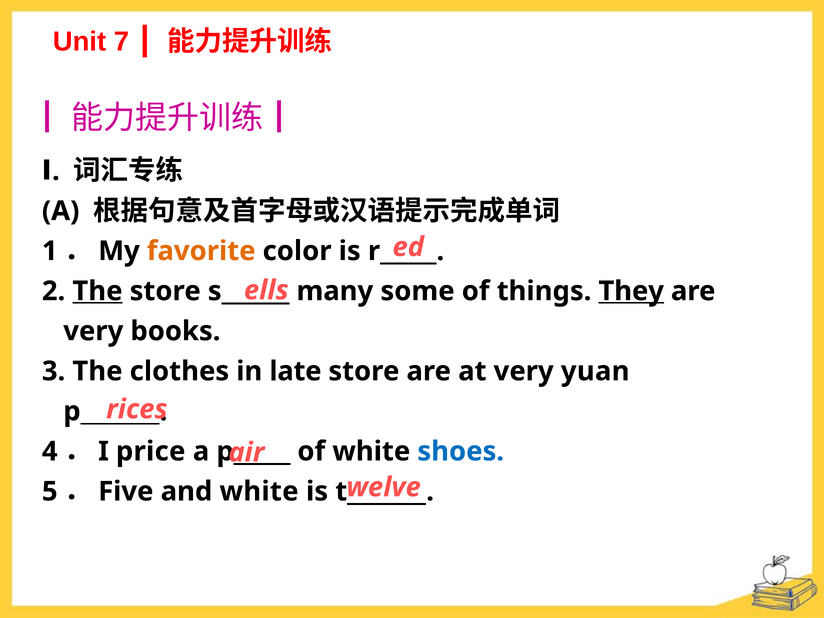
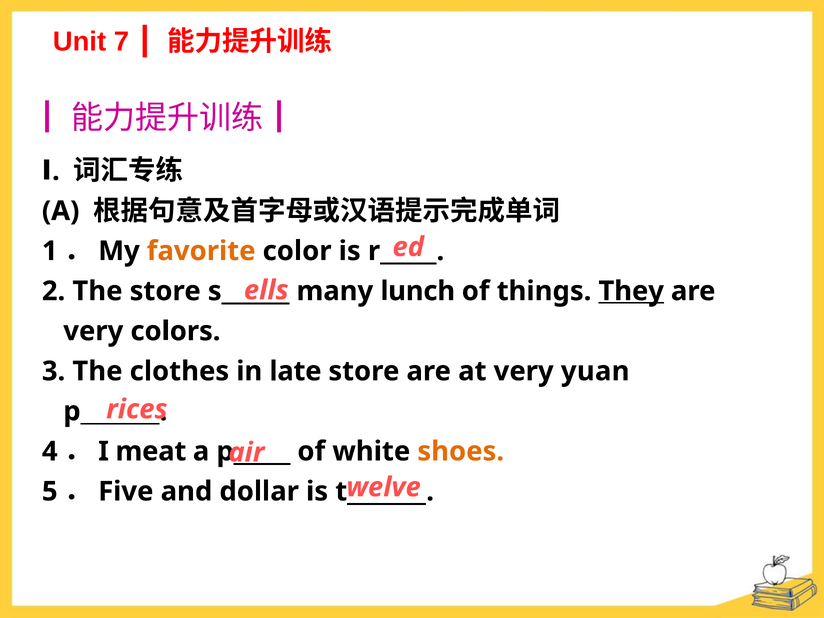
The underline: present -> none (97, 291)
some: some -> lunch (418, 291)
books: books -> colors (175, 331)
price: price -> meat (151, 451)
shoes colour: blue -> orange (461, 451)
and white: white -> dollar (259, 491)
